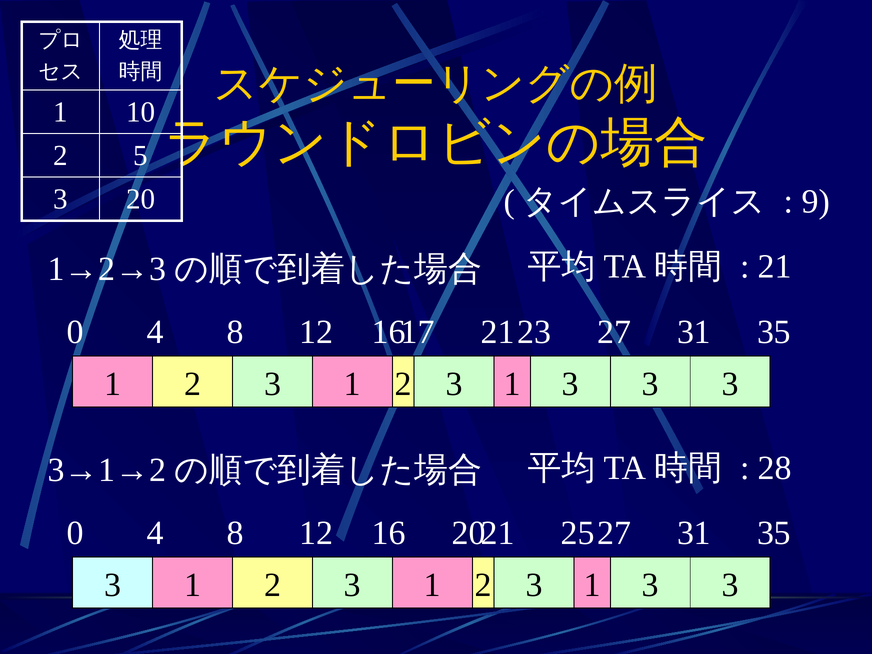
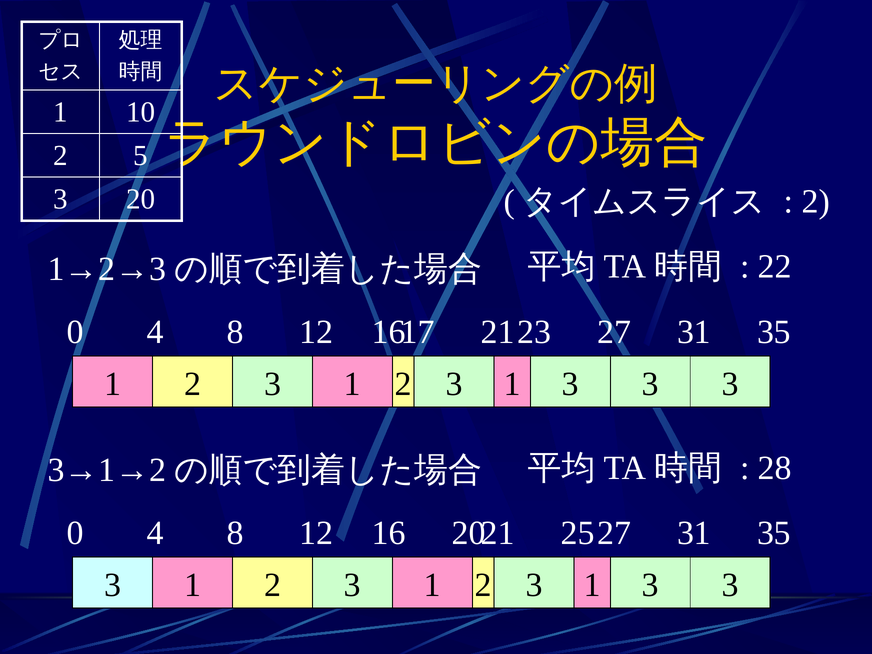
9: 9 -> 2 (816, 201)
21: 21 -> 22 (775, 267)
